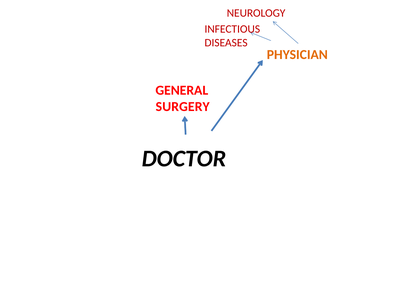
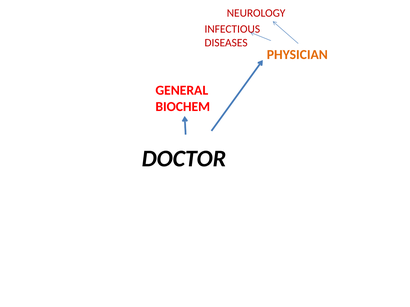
SURGERY: SURGERY -> BIOCHEM (183, 107)
